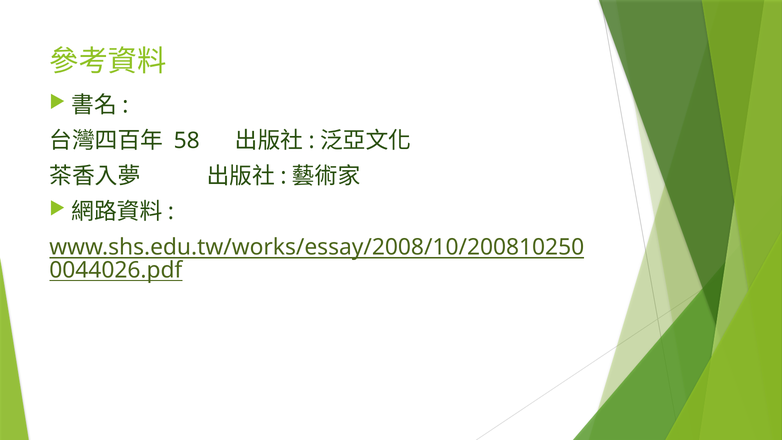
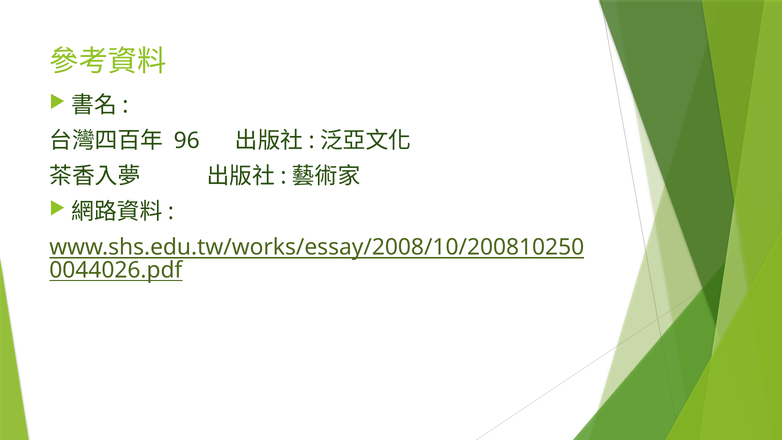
58: 58 -> 96 (187, 141)
